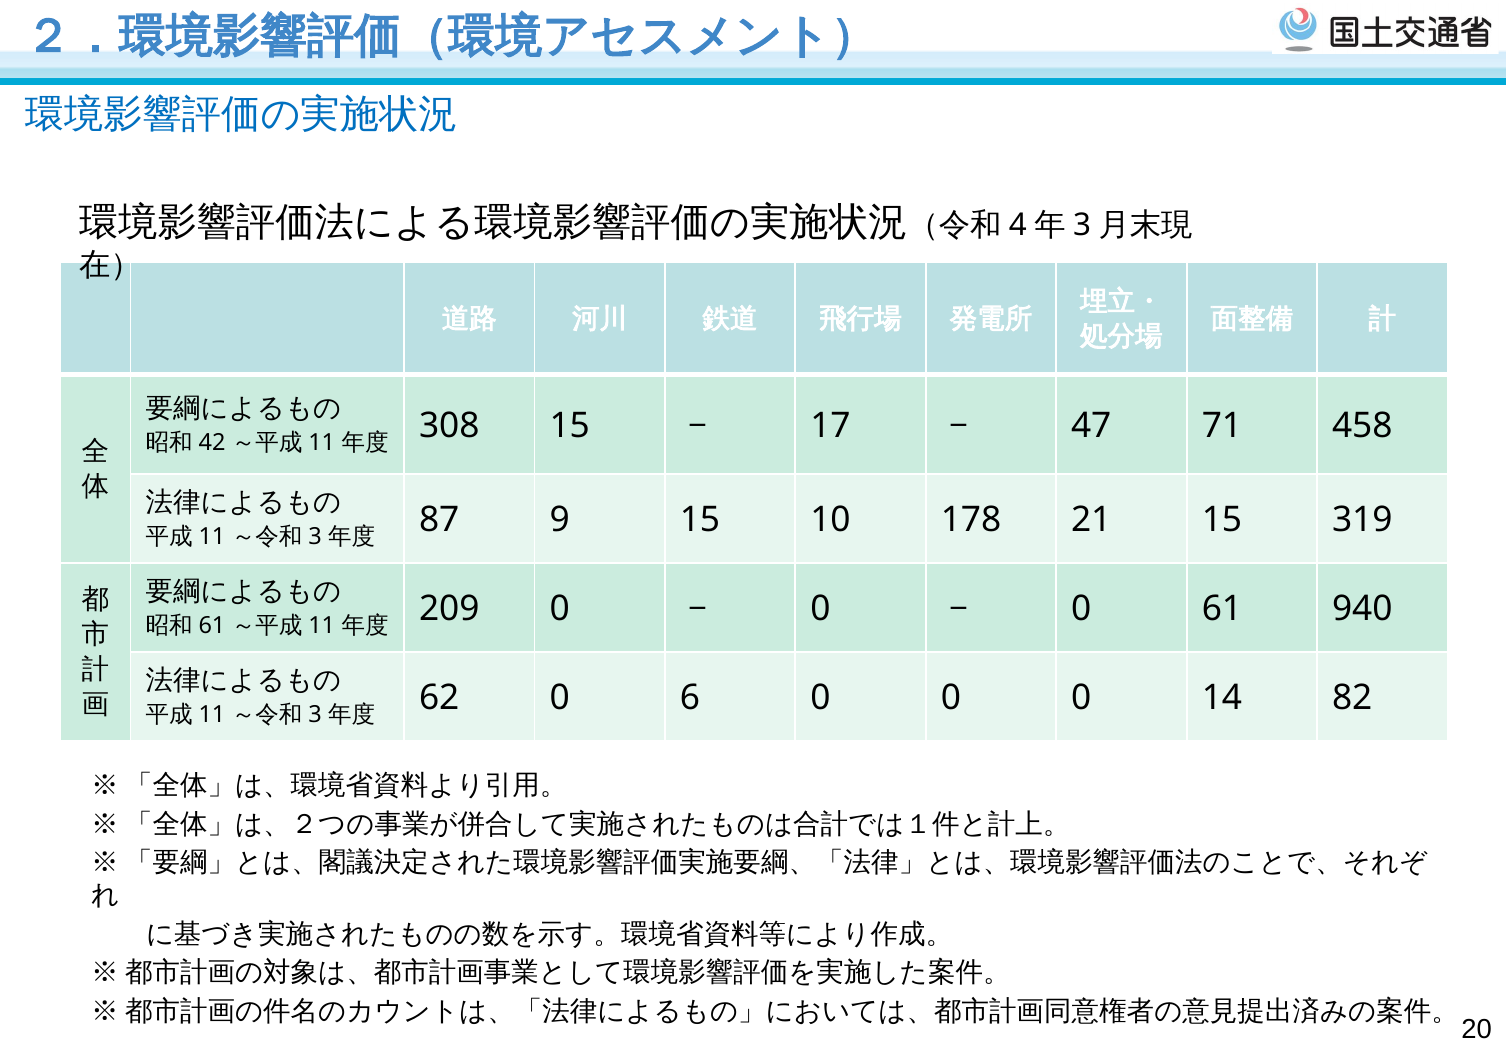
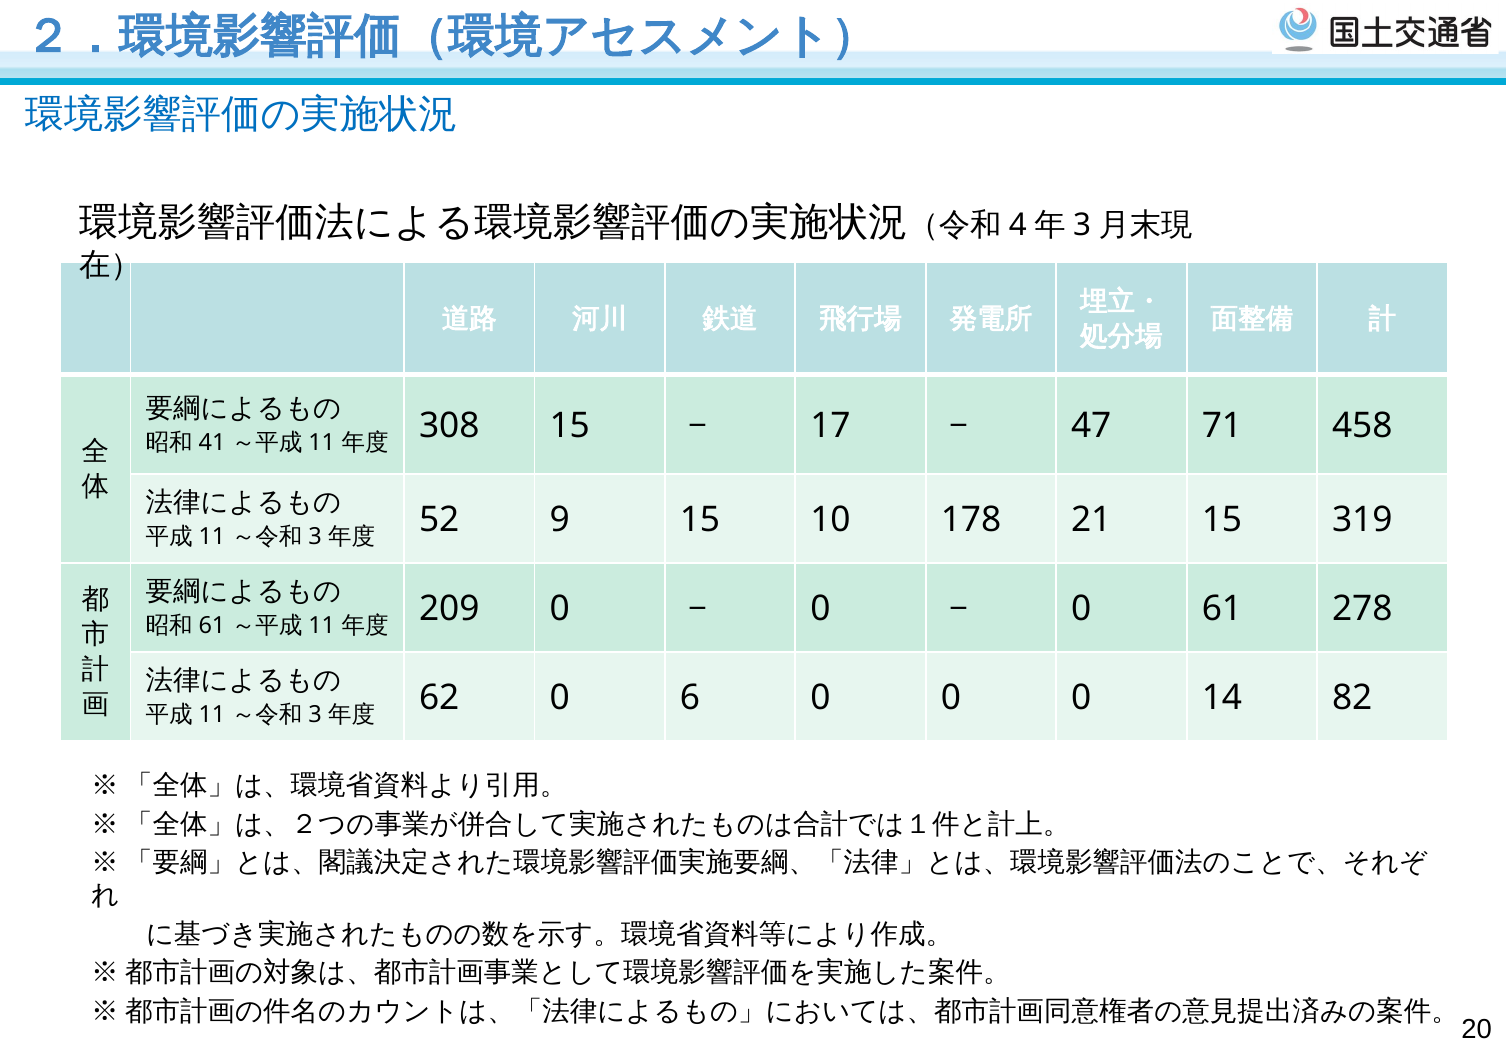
42: 42 -> 41 (212, 443)
87: 87 -> 52 (439, 520)
940: 940 -> 278 (1362, 609)
